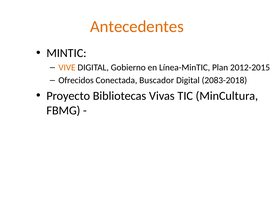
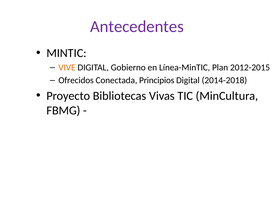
Antecedentes colour: orange -> purple (137, 27)
Buscador: Buscador -> Principios (157, 80)
2083-2018: 2083-2018 -> 2014-2018 (224, 80)
